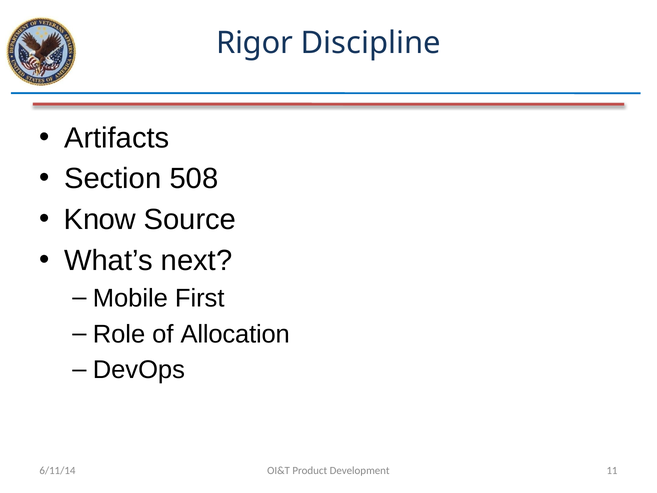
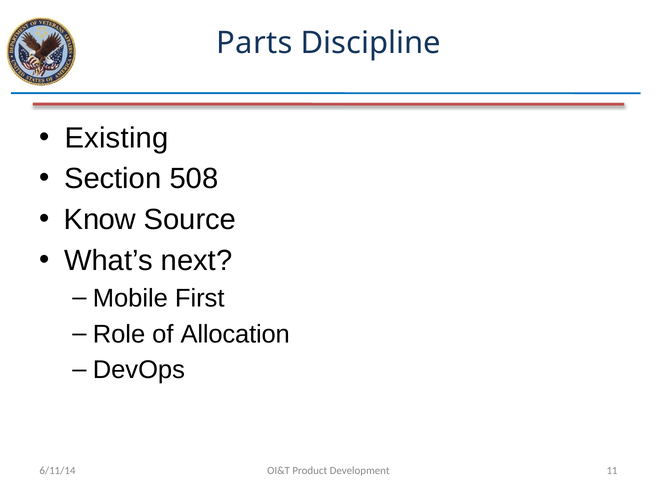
Rigor: Rigor -> Parts (254, 43)
Artifacts: Artifacts -> Existing (117, 138)
